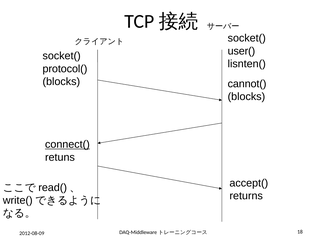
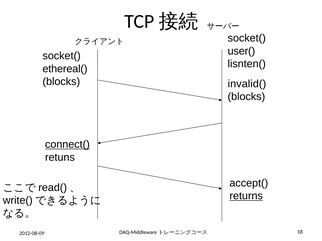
protocol(: protocol( -> ethereal( (65, 69)
cannot(: cannot( -> invalid( (247, 84)
returns underline: none -> present (246, 196)
